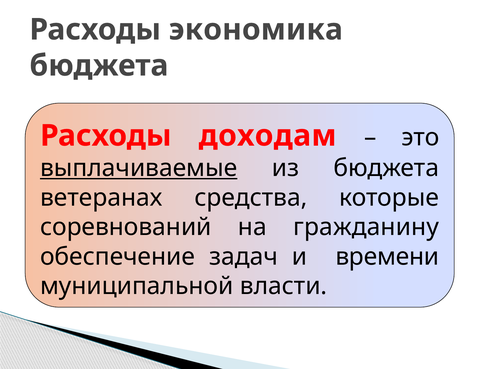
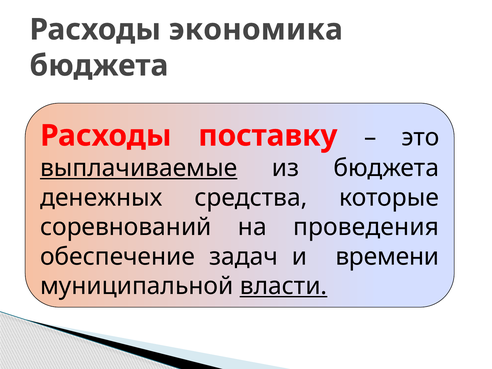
доходам: доходам -> поставку (268, 136)
ветеранах: ветеранах -> денежных (101, 198)
гражданину: гражданину -> проведения (366, 227)
власти underline: none -> present (284, 286)
